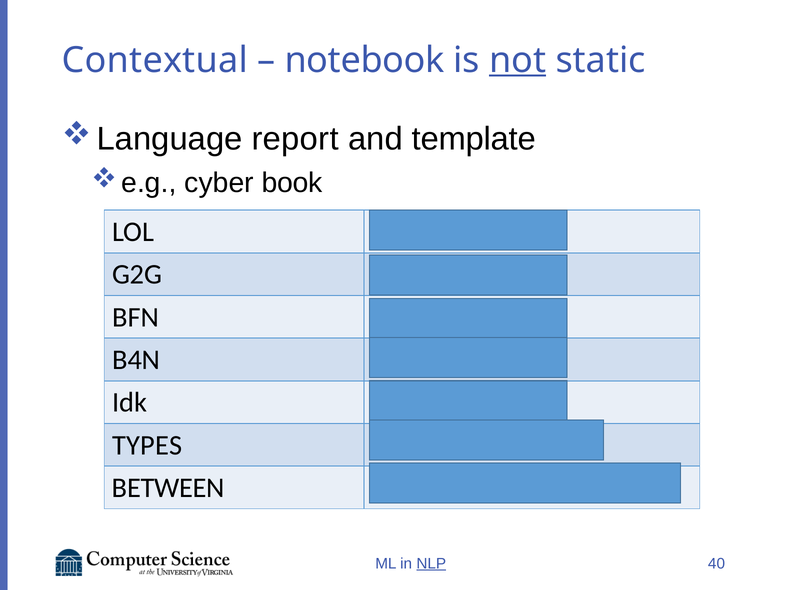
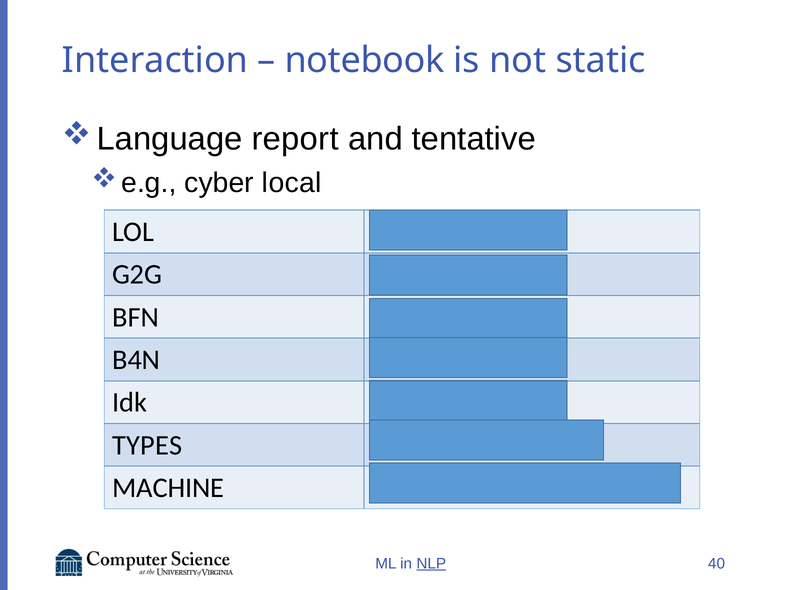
Contextual: Contextual -> Interaction (155, 60)
not underline: present -> none (518, 60)
template: template -> tentative (474, 139)
book: book -> local (292, 183)
BETWEEN: BETWEEN -> MACHINE (168, 488)
